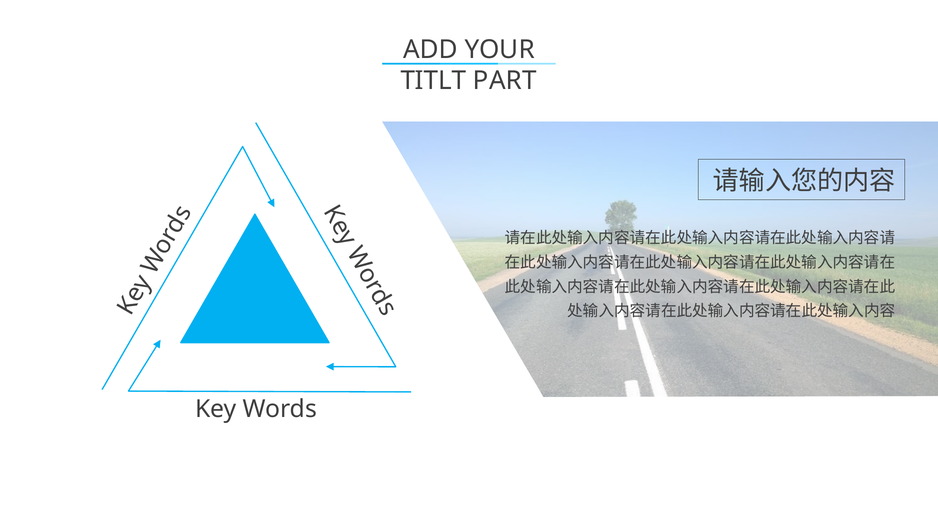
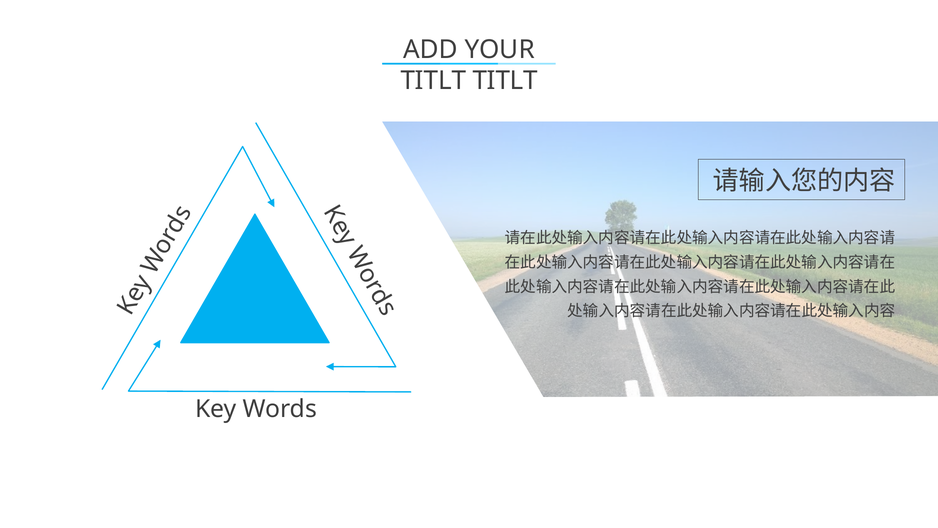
TITLT PART: PART -> TITLT (505, 81)
